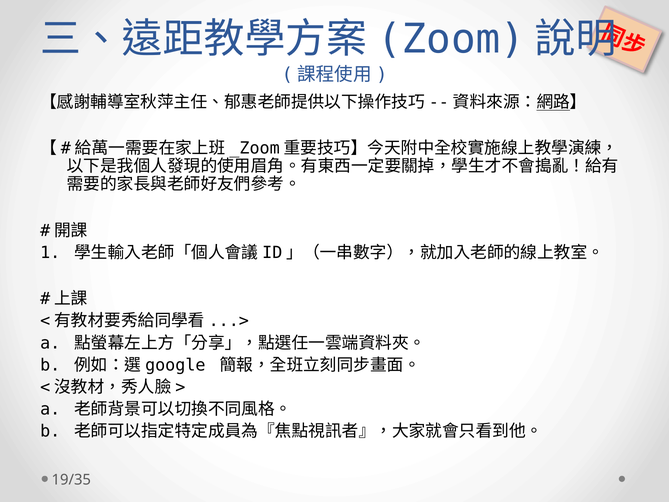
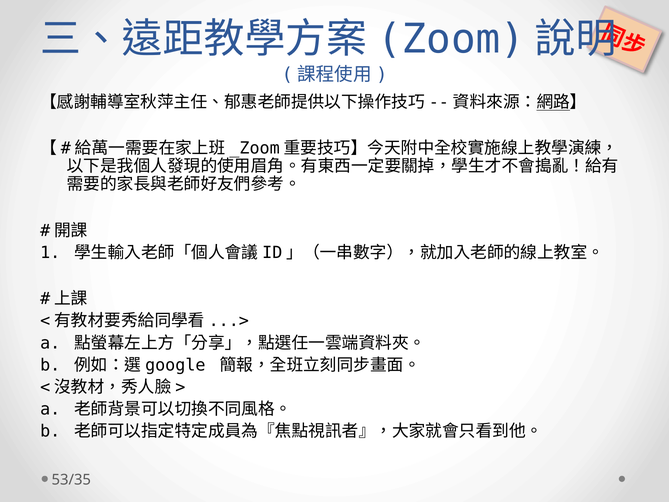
19/35: 19/35 -> 53/35 (71, 479)
